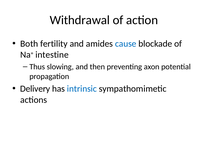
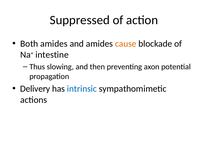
Withdrawal: Withdrawal -> Suppressed (80, 20)
Both fertility: fertility -> amides (54, 44)
cause colour: blue -> orange (126, 44)
